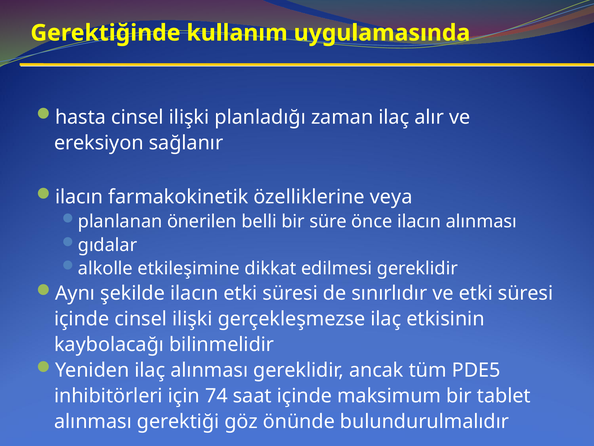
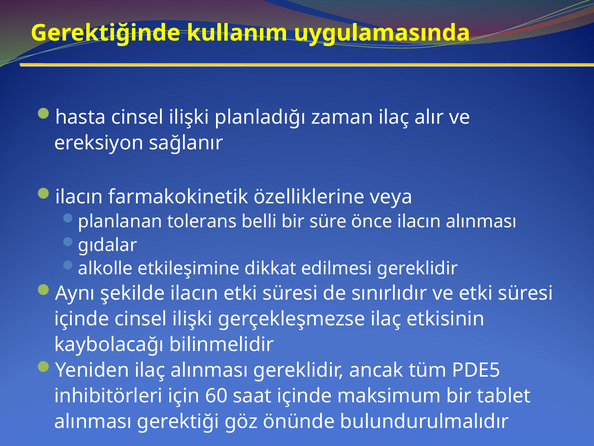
önerilen: önerilen -> tolerans (202, 221)
74: 74 -> 60 (216, 396)
